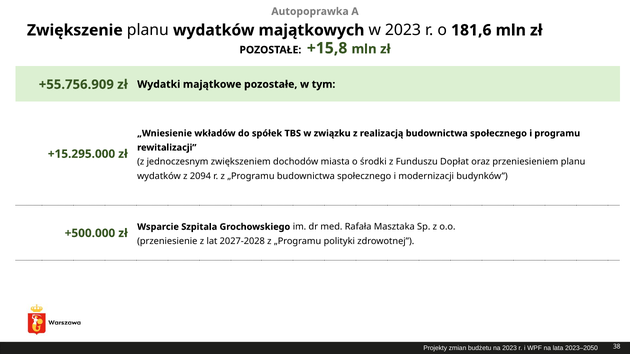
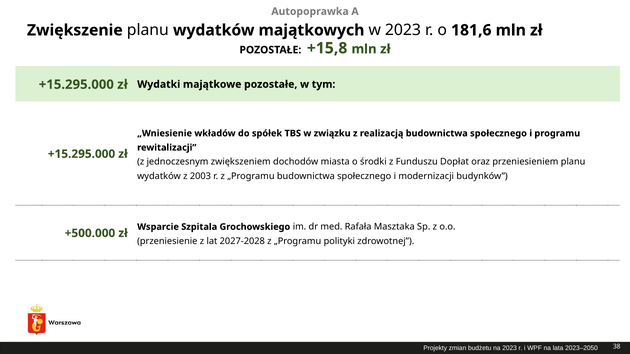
+55.756.909: +55.756.909 -> +15.295.000 (76, 85)
2094: 2094 -> 2003 (200, 176)
